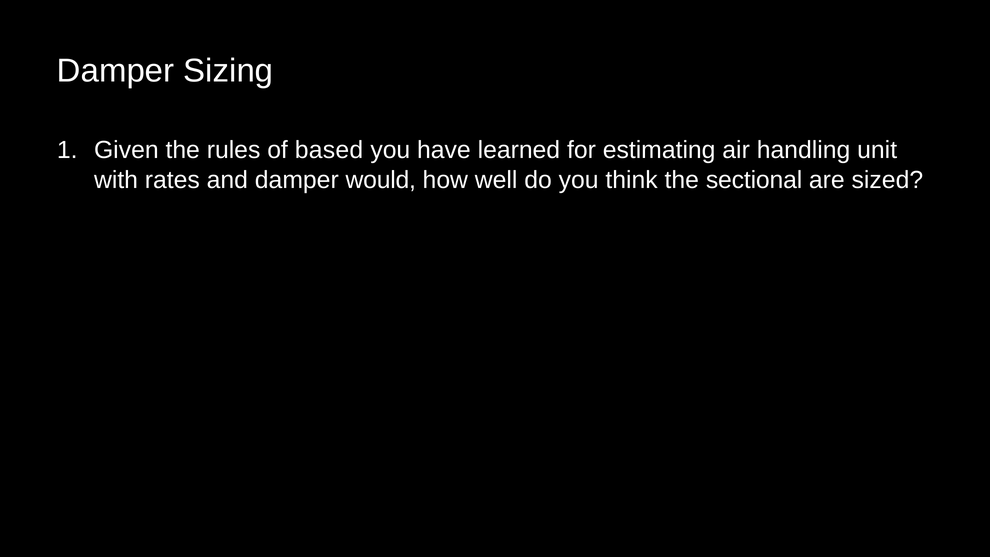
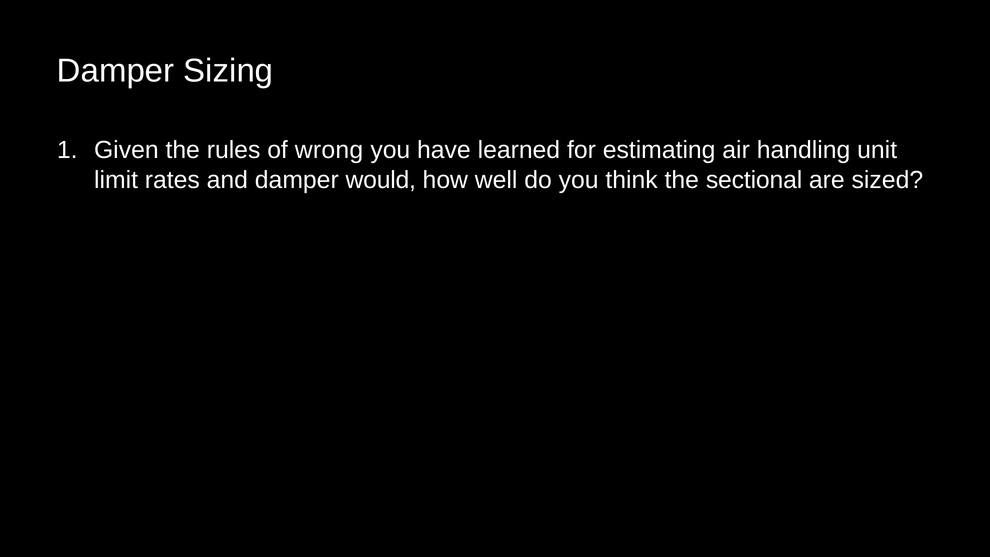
based: based -> wrong (329, 150)
with: with -> limit (116, 180)
